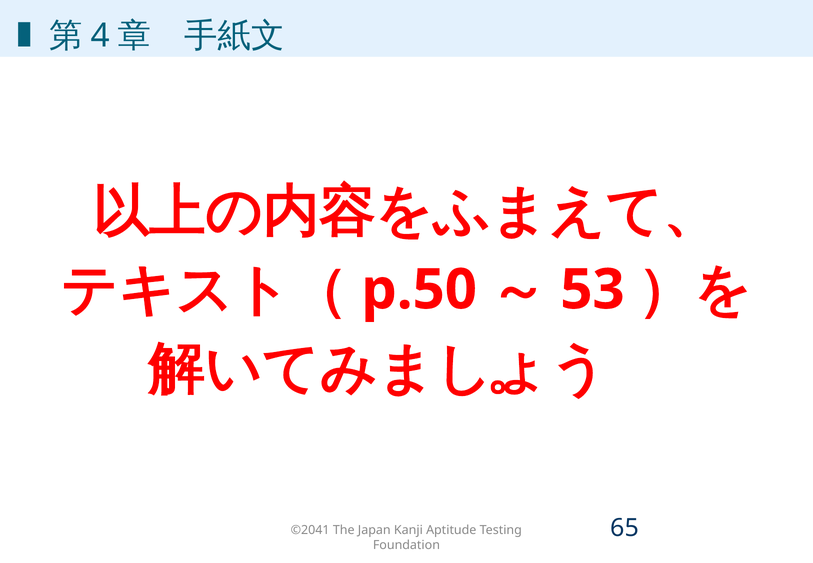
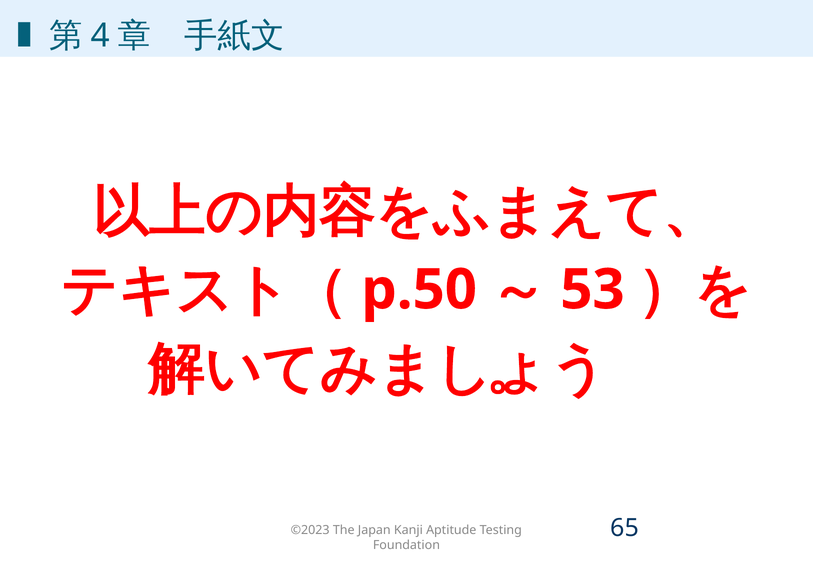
©2041: ©2041 -> ©2023 (310, 530)
